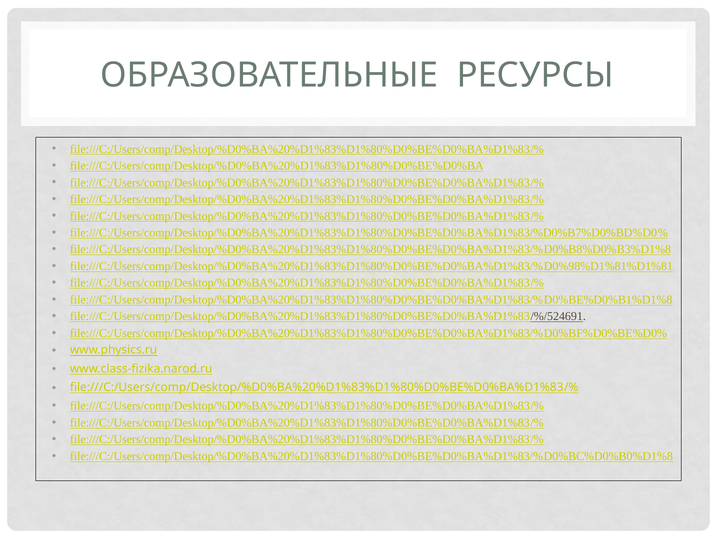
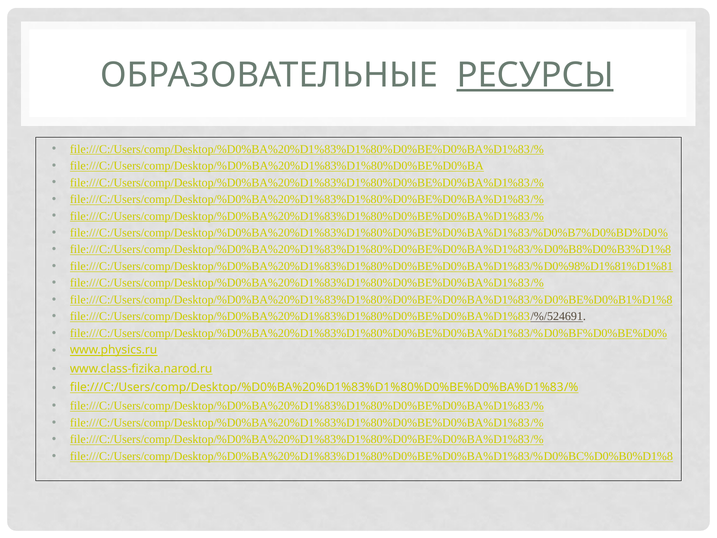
РЕСУРСЫ underline: none -> present (535, 75)
